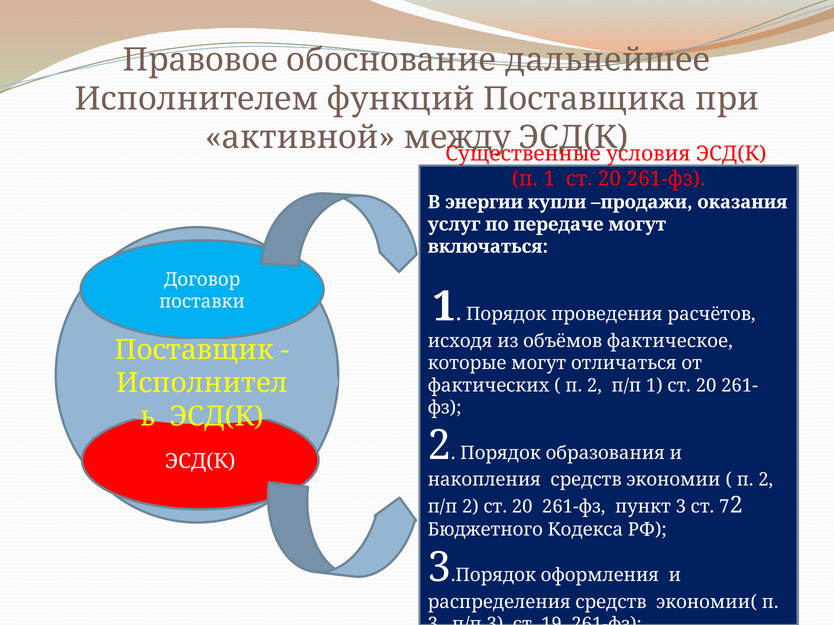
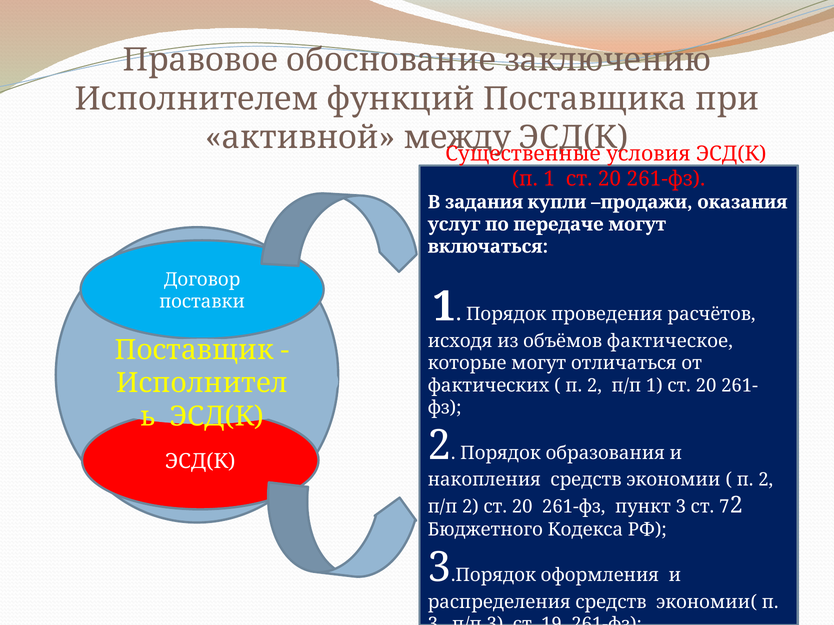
дальнейшее: дальнейшее -> заключению (608, 60)
энергии: энергии -> задания (484, 202)
